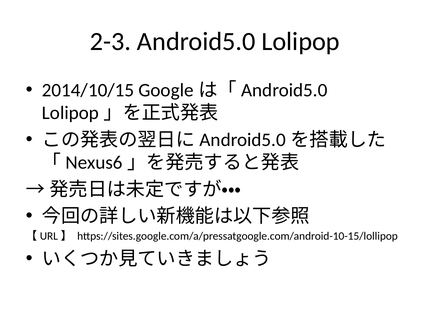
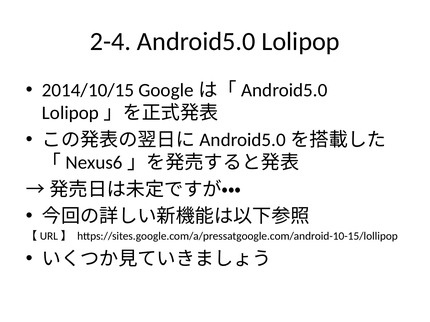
2-3: 2-3 -> 2-4 (110, 42)
